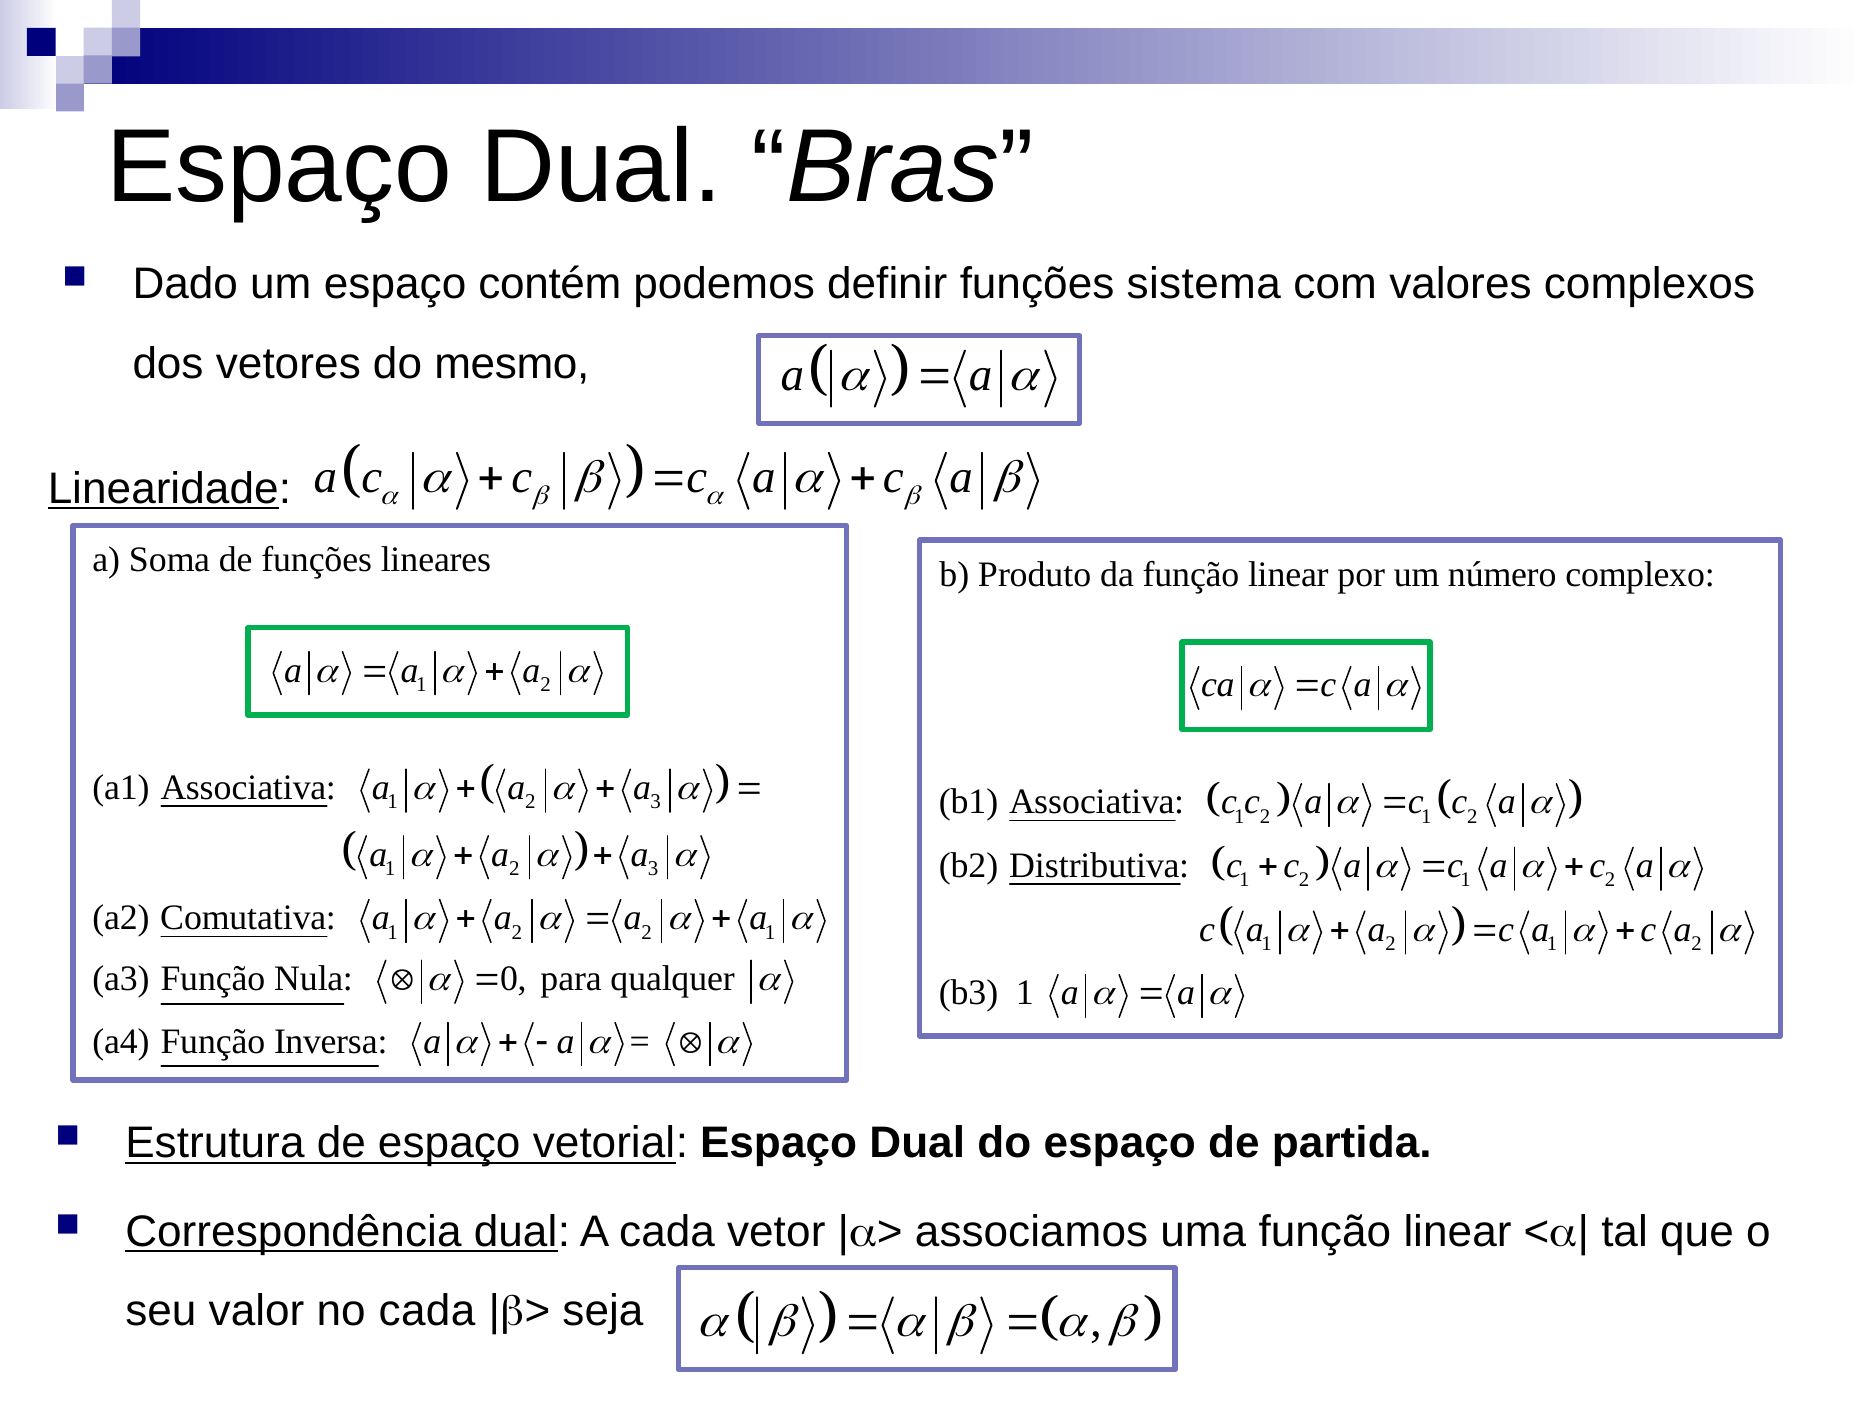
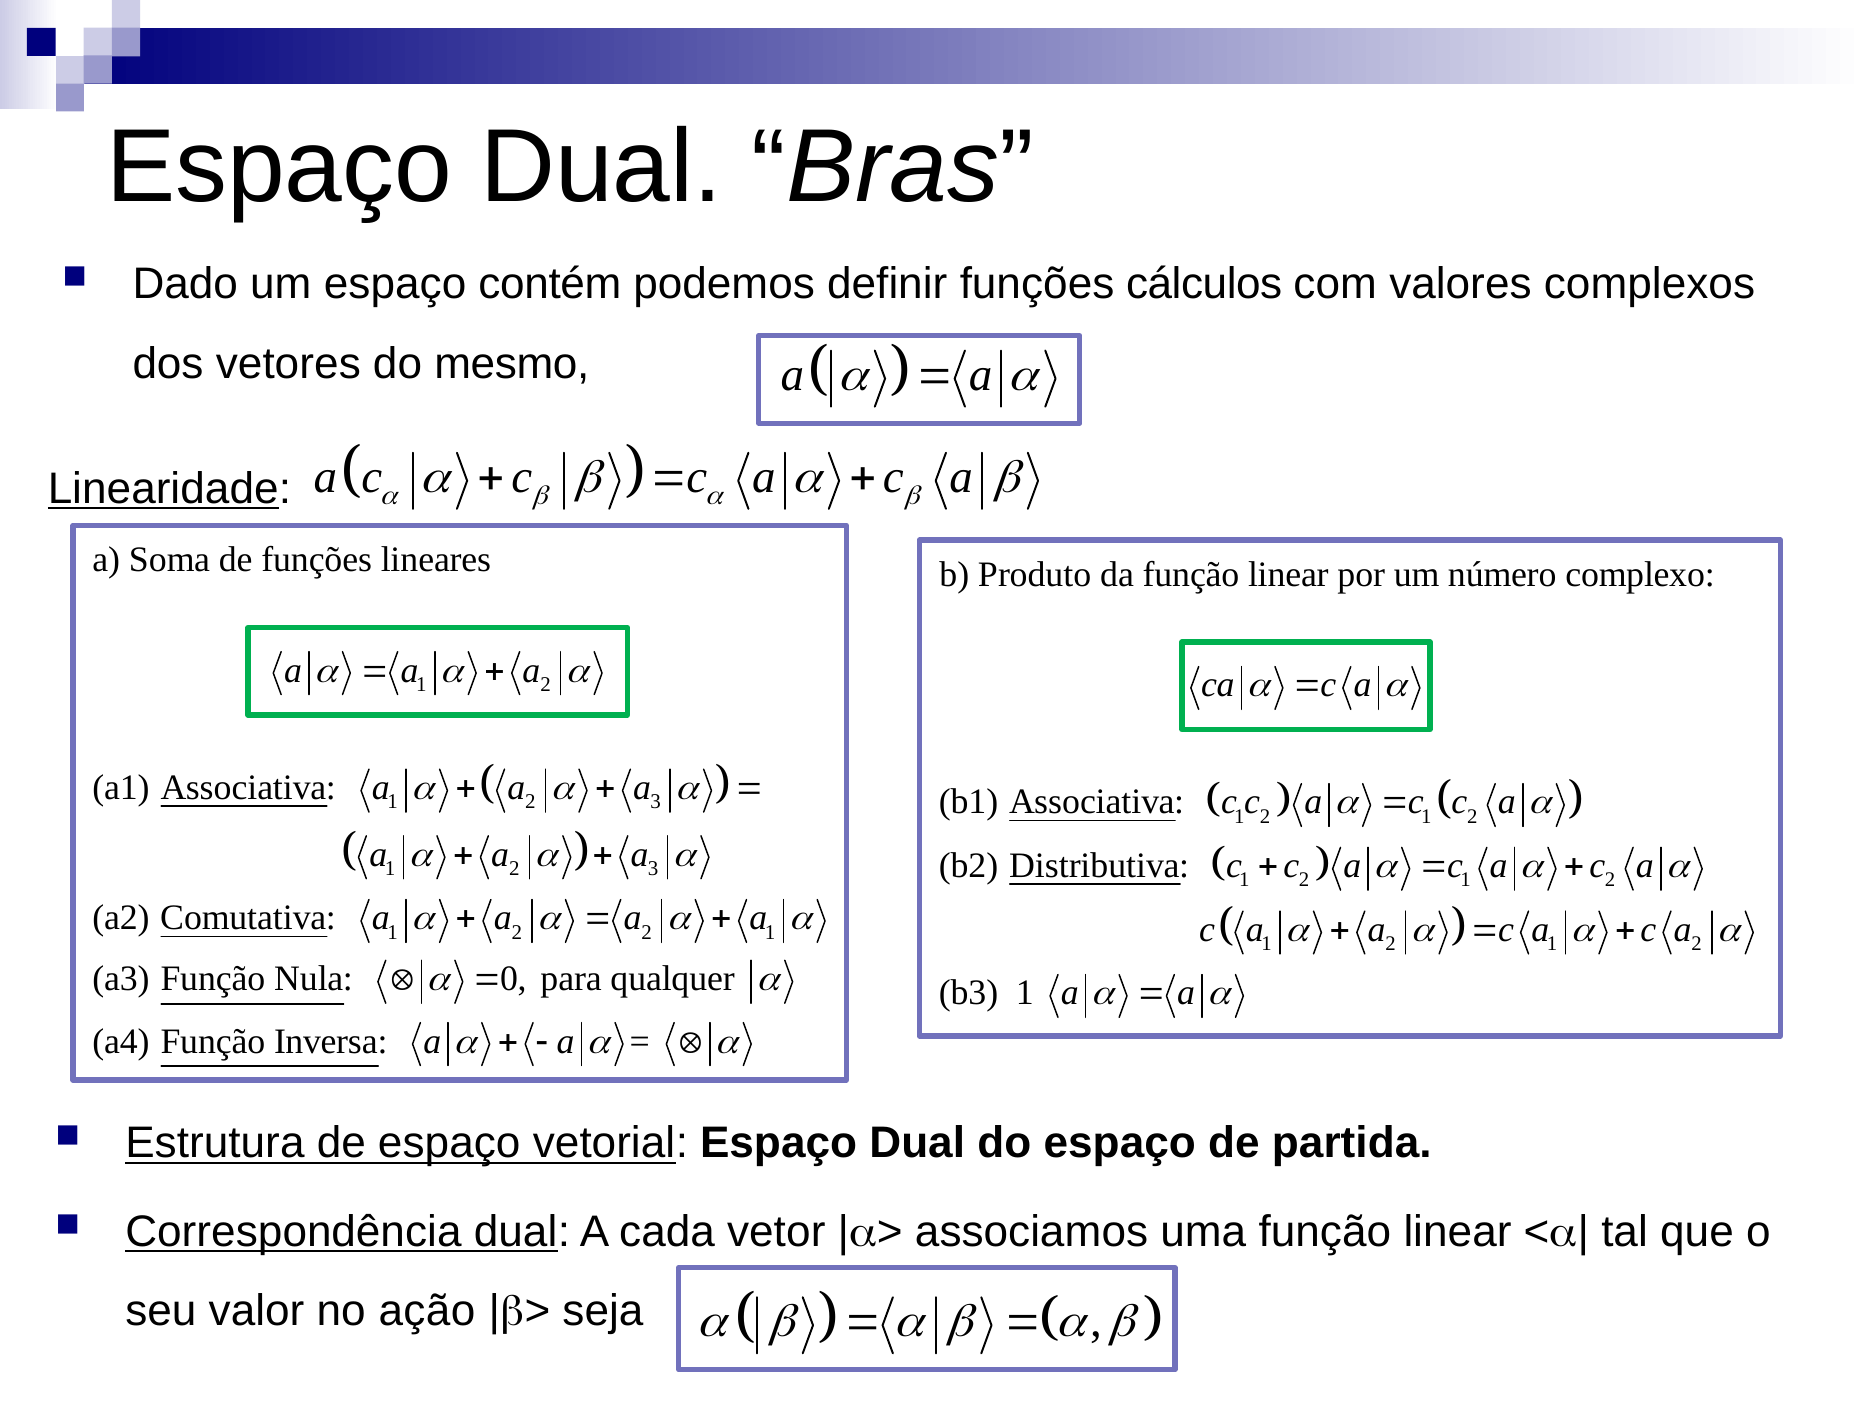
sistema: sistema -> cálculos (1204, 284)
no cada: cada -> ação (427, 1311)
